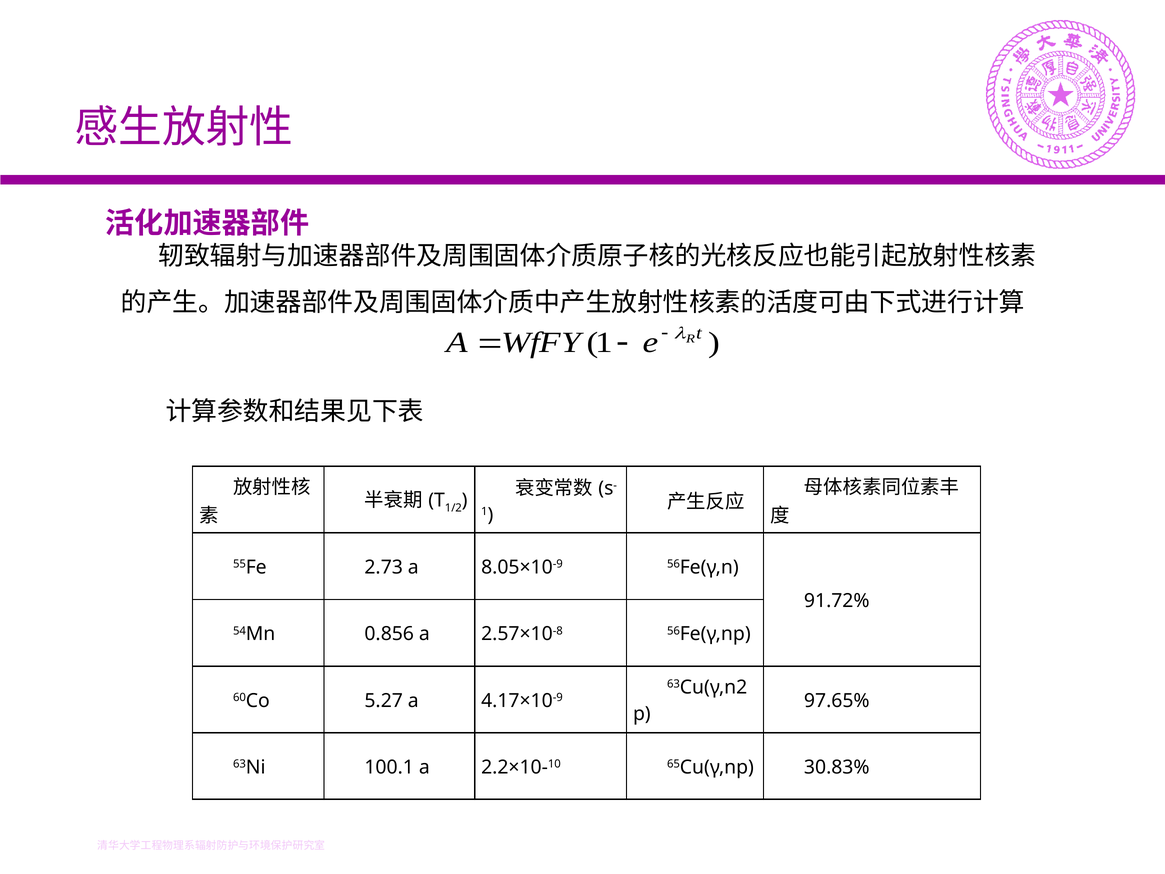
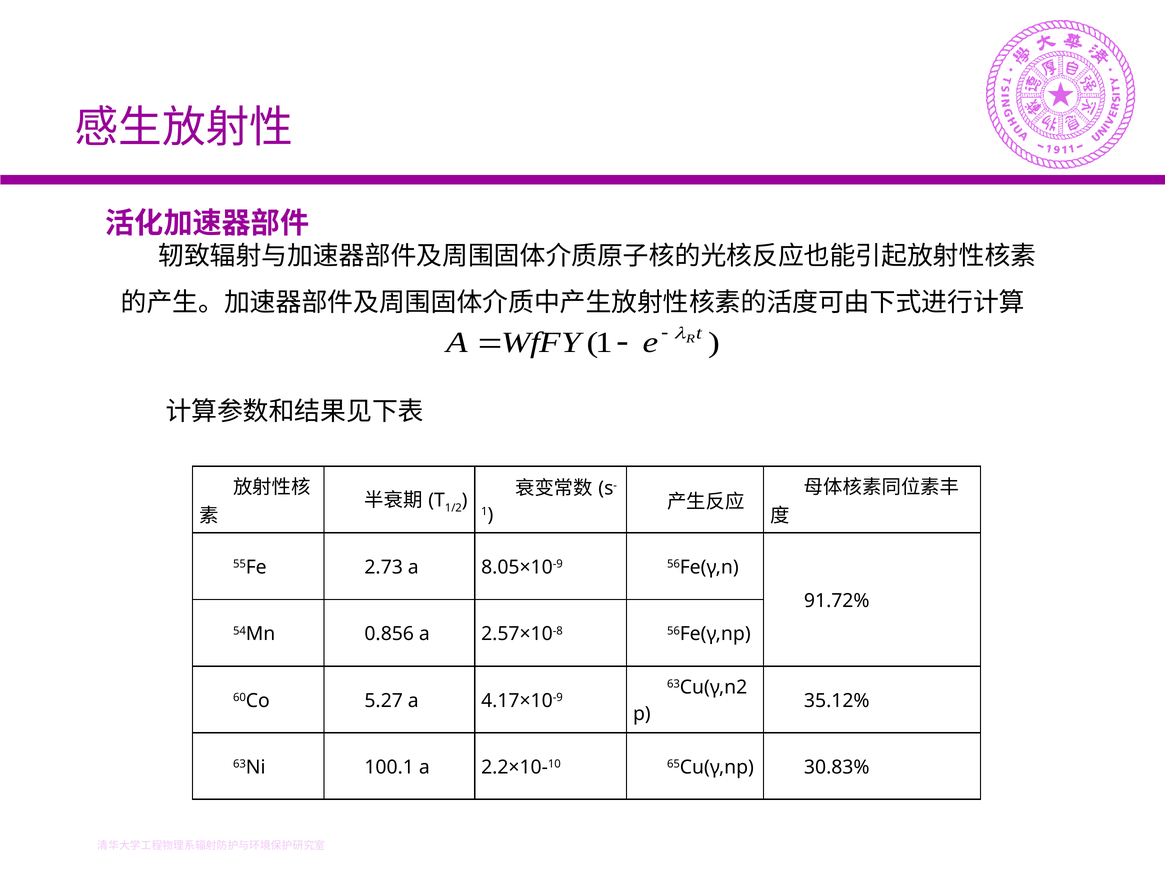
97.65%: 97.65% -> 35.12% (837, 700)
